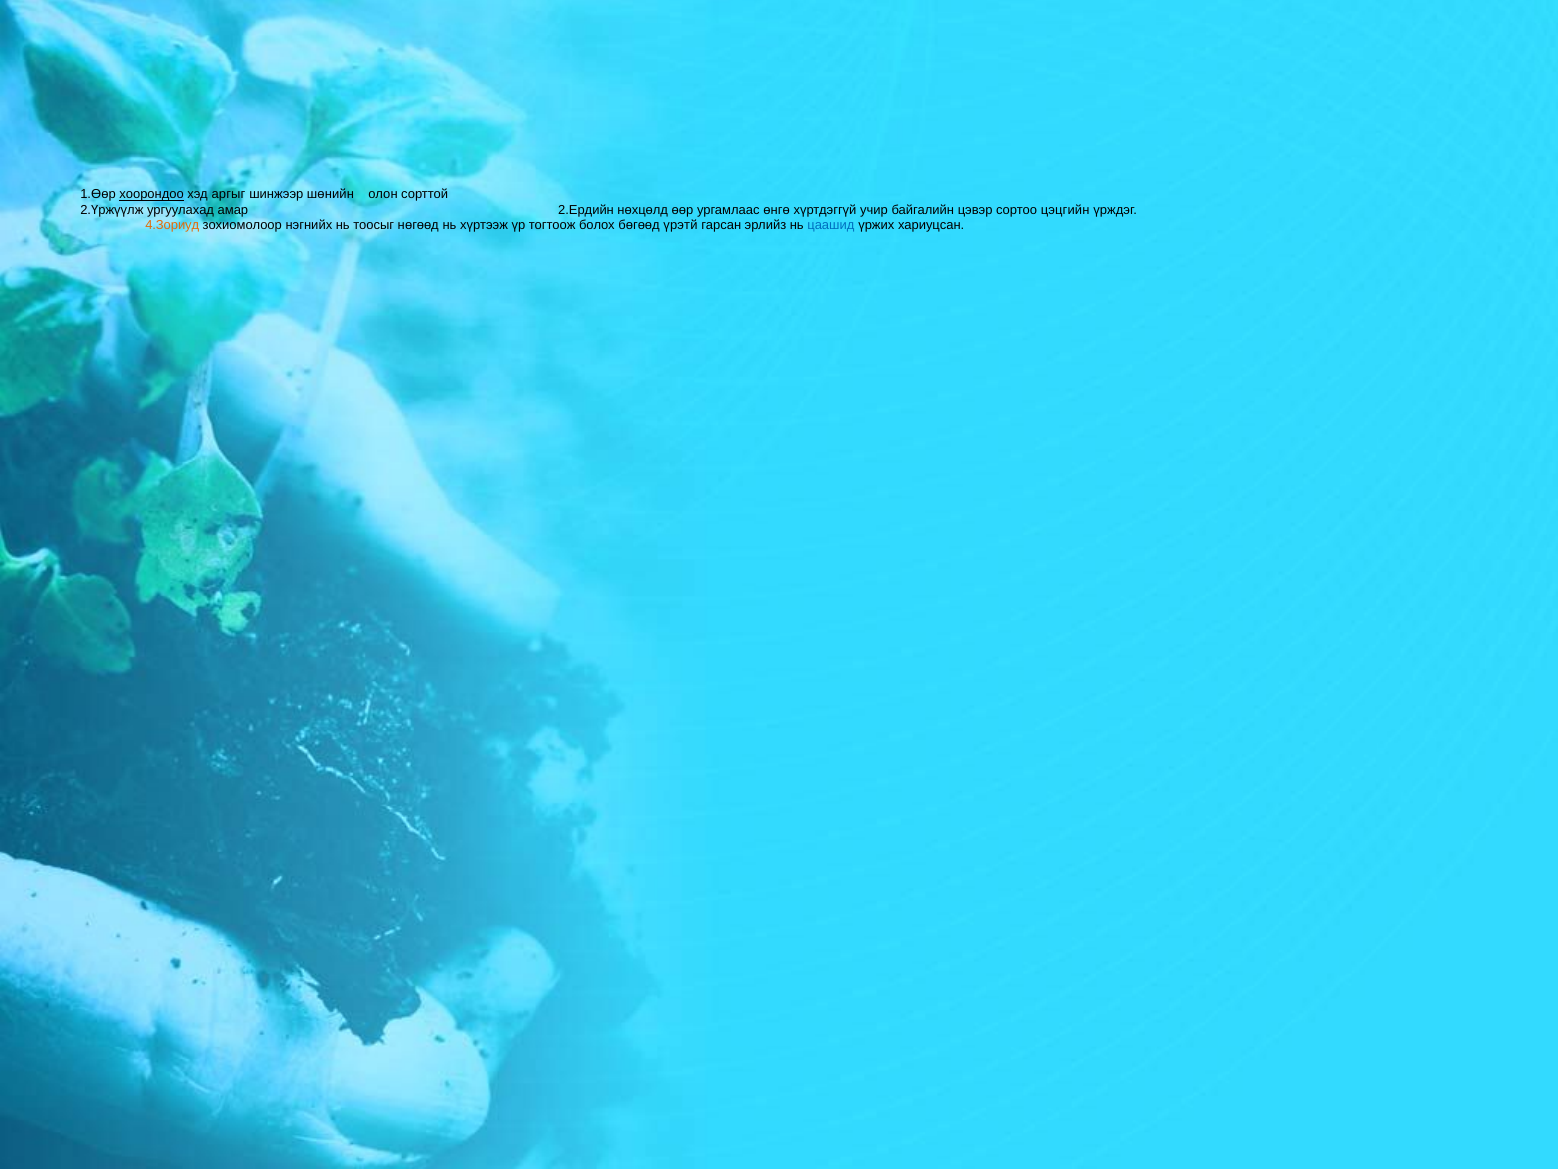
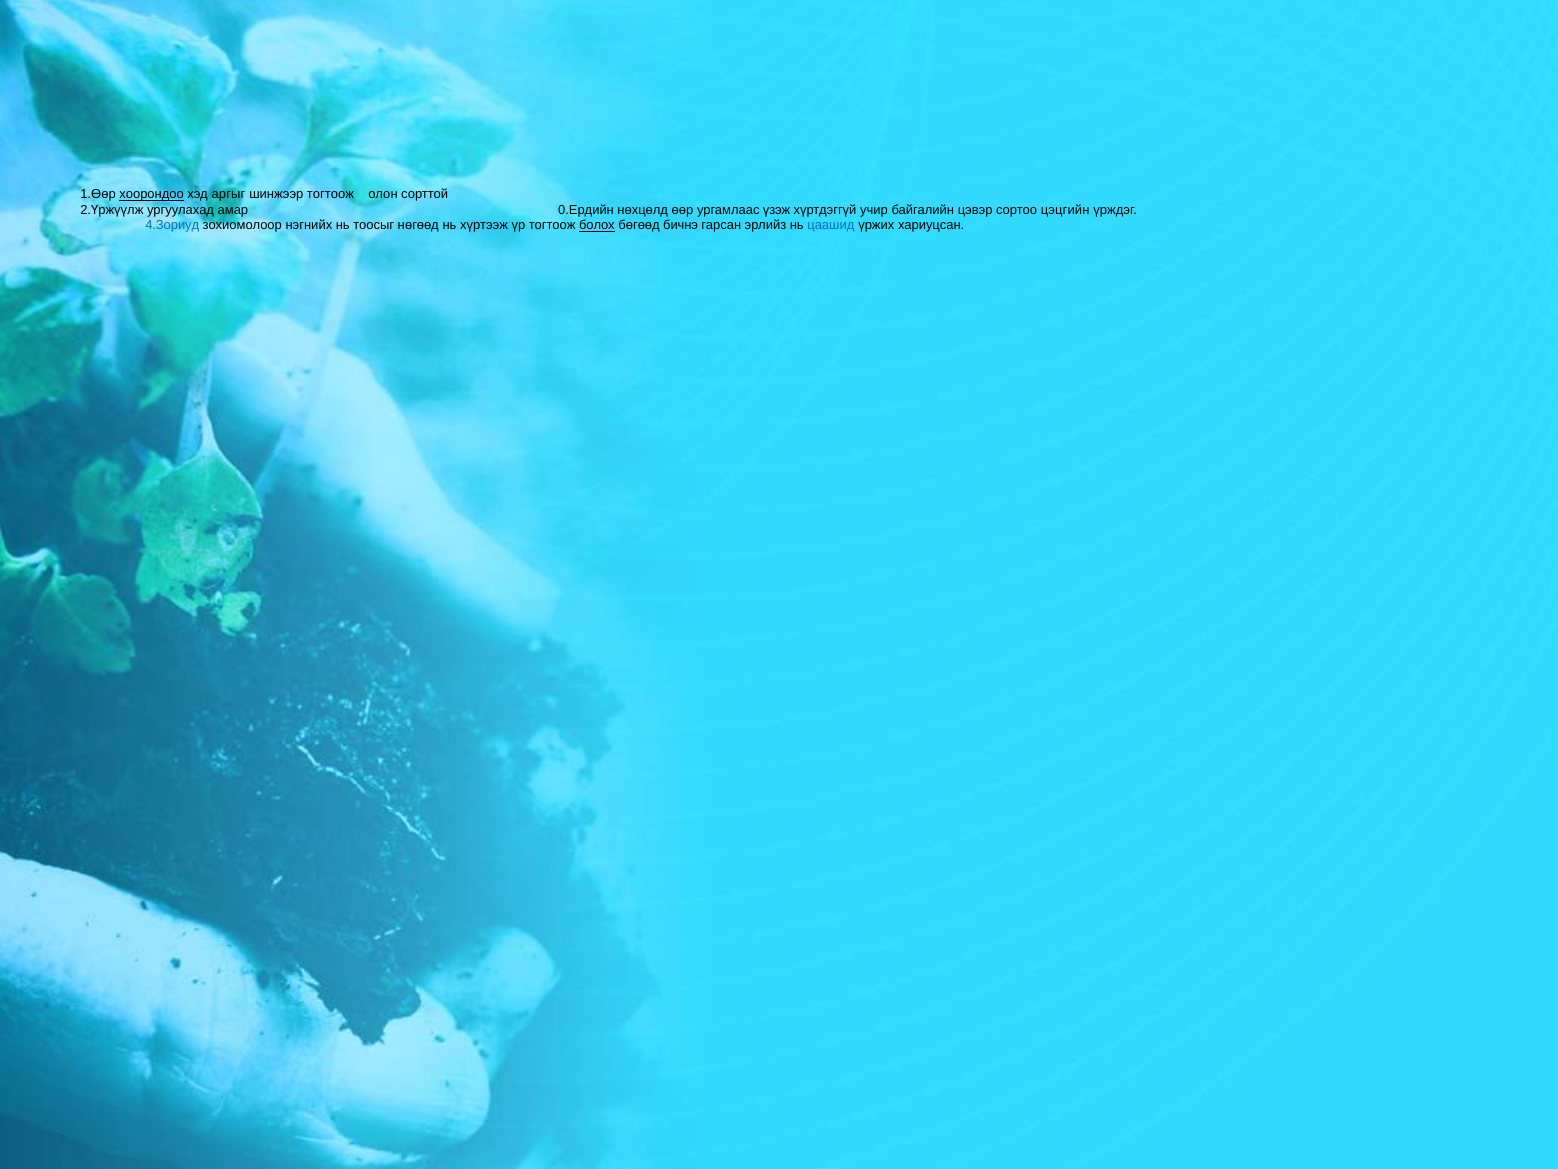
шинжээр шөнийн: шөнийн -> тогтоож (331, 194)
2.Ердийн: 2.Ердийн -> 0.Ердийн (586, 210)
өнгө: өнгө -> үзэж (777, 210)
4.Зориуд colour: orange -> blue (172, 225)
болох underline: none -> present (597, 225)
үрэтй: үрэтй -> бичнэ (681, 225)
